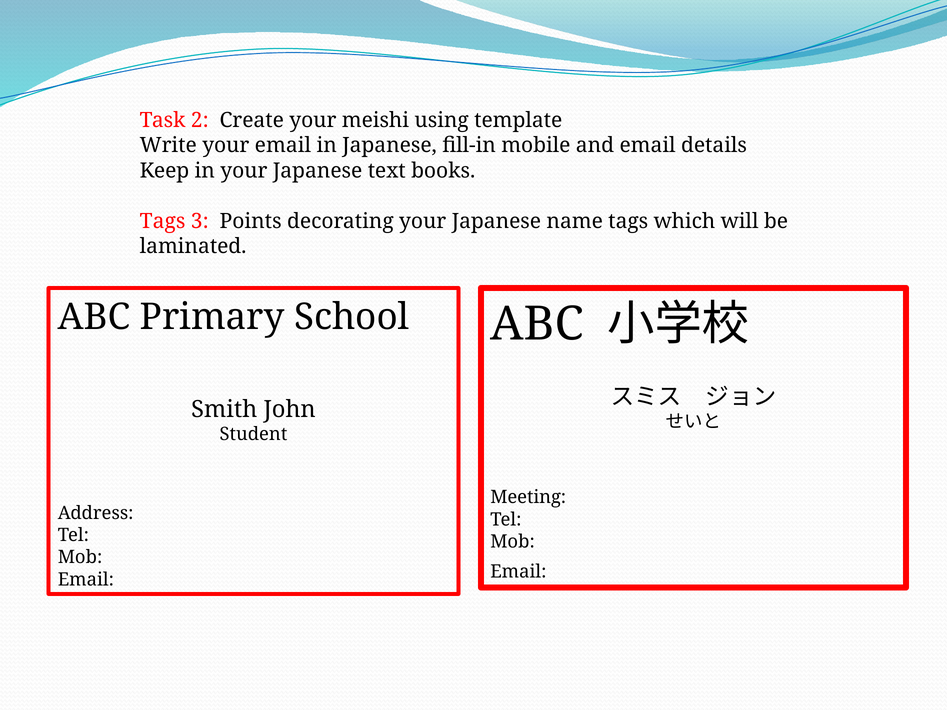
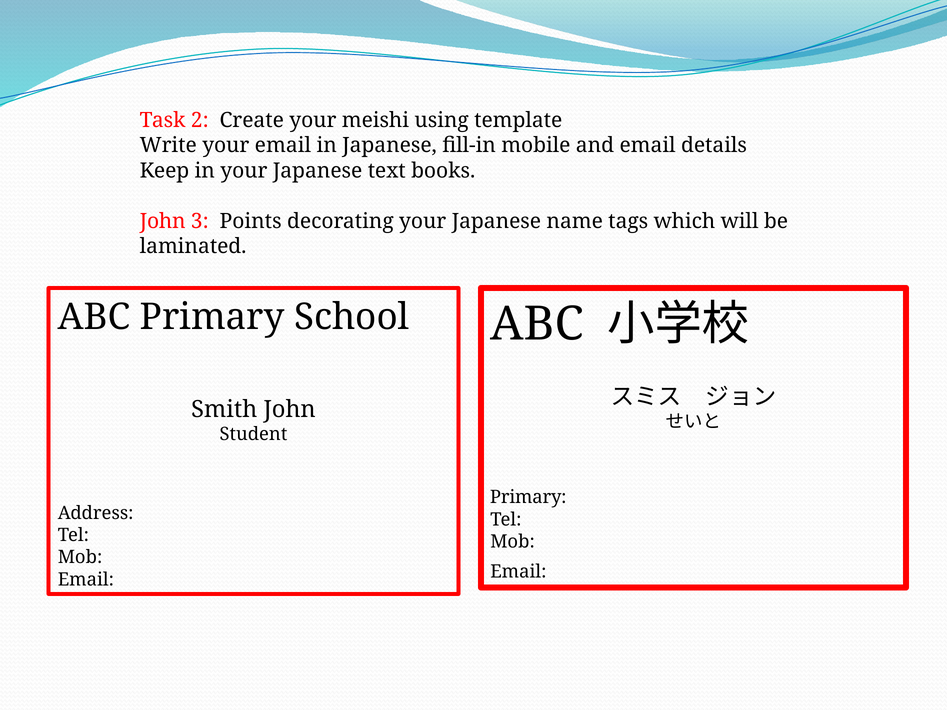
Tags: Tags -> John (163, 221)
Meeting: Meeting -> Primary (528, 498)
